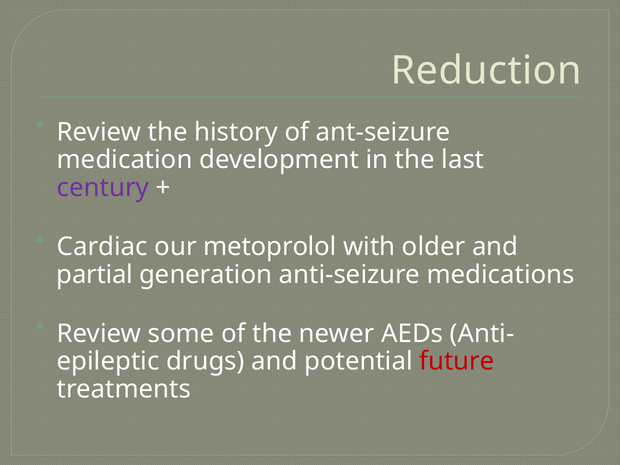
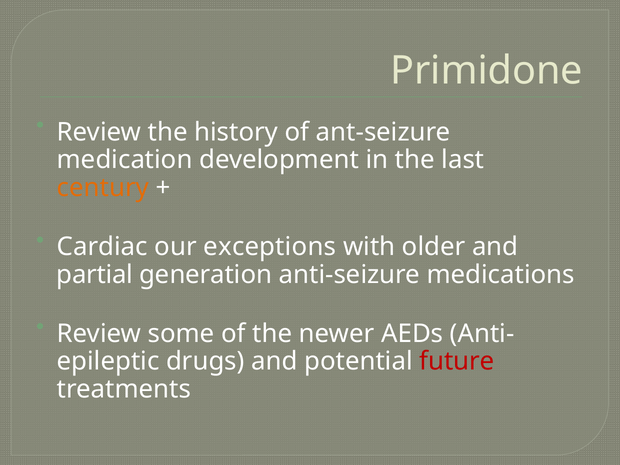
Reduction: Reduction -> Primidone (486, 71)
century colour: purple -> orange (103, 188)
metoprolol: metoprolol -> exceptions (270, 247)
